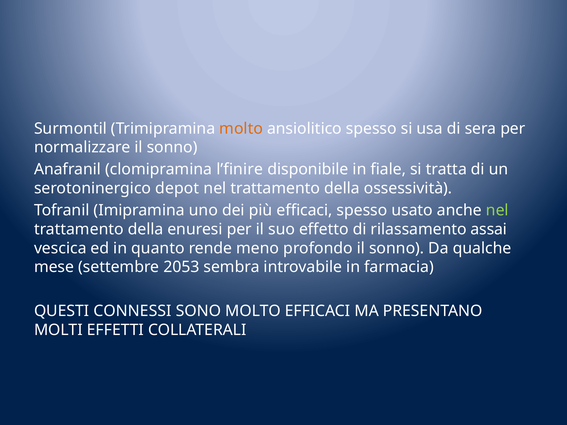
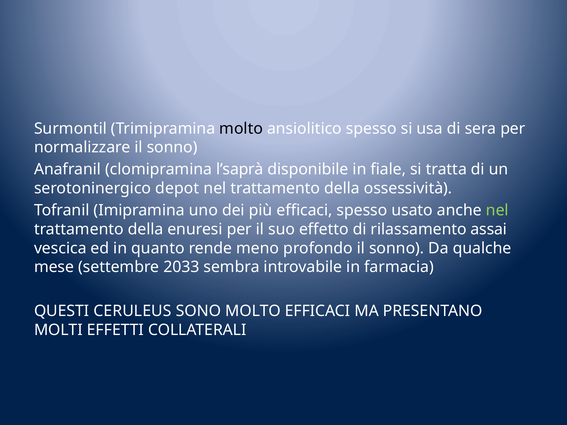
molto colour: orange -> black (241, 129)
l’finire: l’finire -> l’saprà (240, 170)
2053: 2053 -> 2033 (181, 267)
CONNESSI: CONNESSI -> CERULEUS (132, 311)
